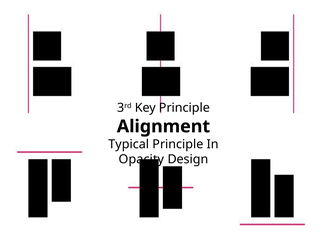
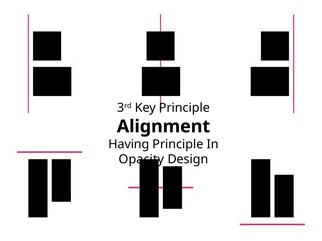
Typical: Typical -> Having (129, 145)
